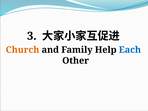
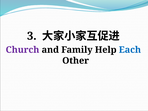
Church colour: orange -> purple (22, 50)
